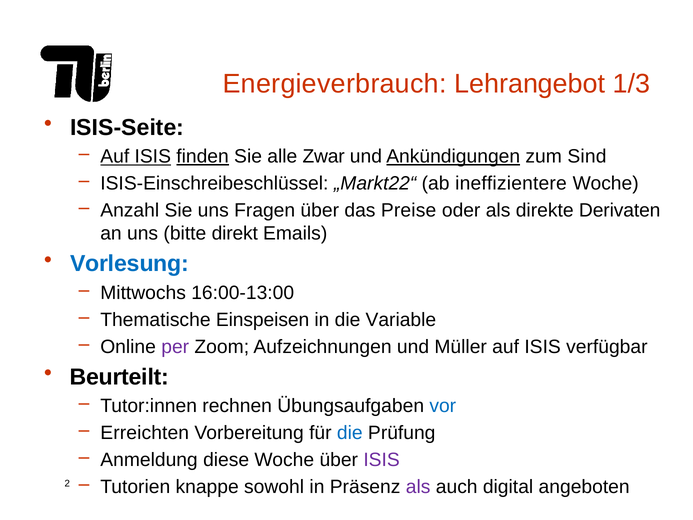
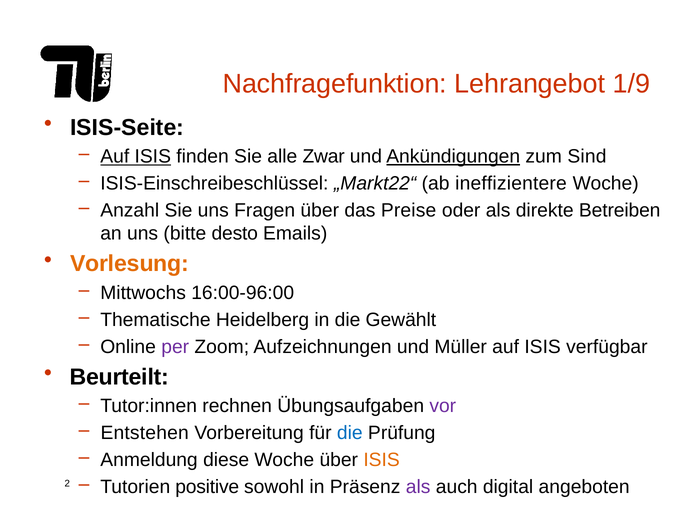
Energieverbrauch: Energieverbrauch -> Nachfragefunktion (335, 84)
1/3: 1/3 -> 1/9 (631, 84)
finden underline: present -> none (203, 156)
Derivaten: Derivaten -> Betreiben (620, 210)
direkt: direkt -> desto (235, 233)
Vorlesung colour: blue -> orange (130, 264)
16:00-13:00: 16:00-13:00 -> 16:00-96:00 (243, 293)
Einspeisen: Einspeisen -> Heidelberg (263, 320)
Variable: Variable -> Gewählt (401, 320)
vor colour: blue -> purple (443, 406)
Erreichten: Erreichten -> Entstehen (145, 433)
ISIS colour: purple -> orange (382, 460)
knappe: knappe -> positive (207, 487)
